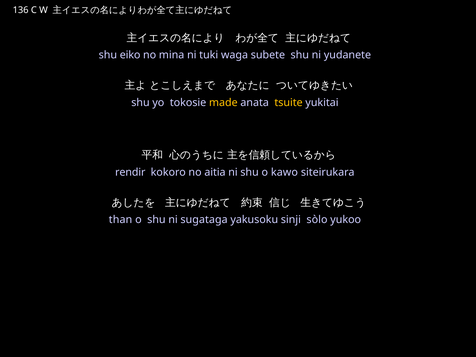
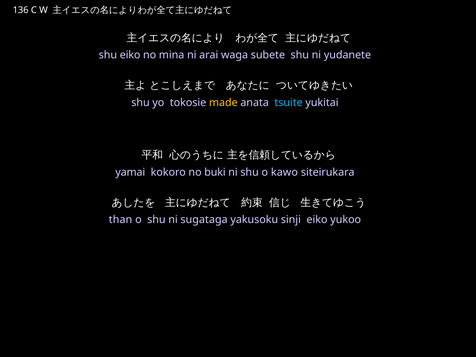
tuki: tuki -> arai (209, 55)
tsuite colour: yellow -> light blue (289, 103)
rendir: rendir -> yamai (130, 172)
aitia: aitia -> buki (215, 172)
sinji sòlo: sòlo -> eiko (317, 220)
